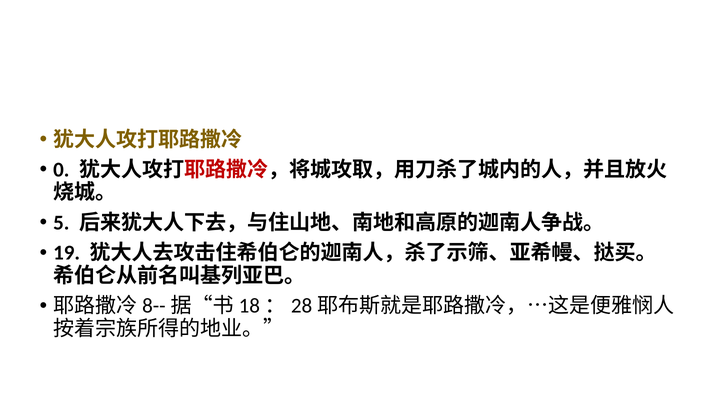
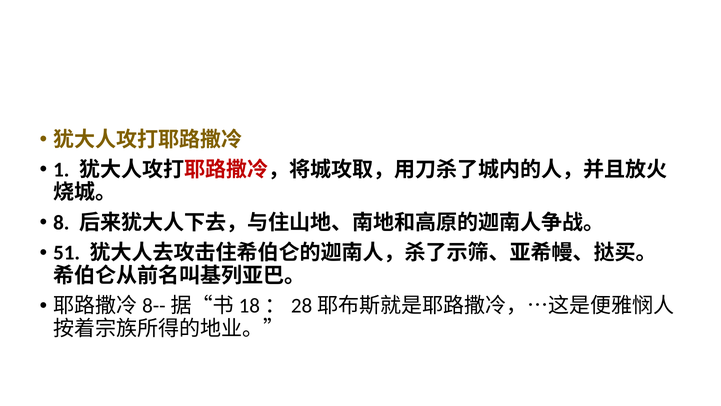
0: 0 -> 1 (61, 170)
5: 5 -> 8 (61, 223)
19: 19 -> 51 (67, 253)
